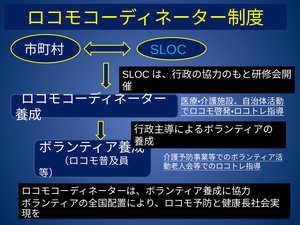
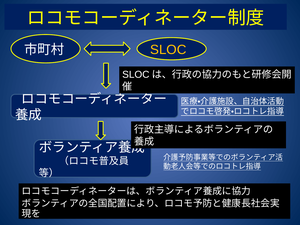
SLOC colour: light blue -> yellow (168, 50)
